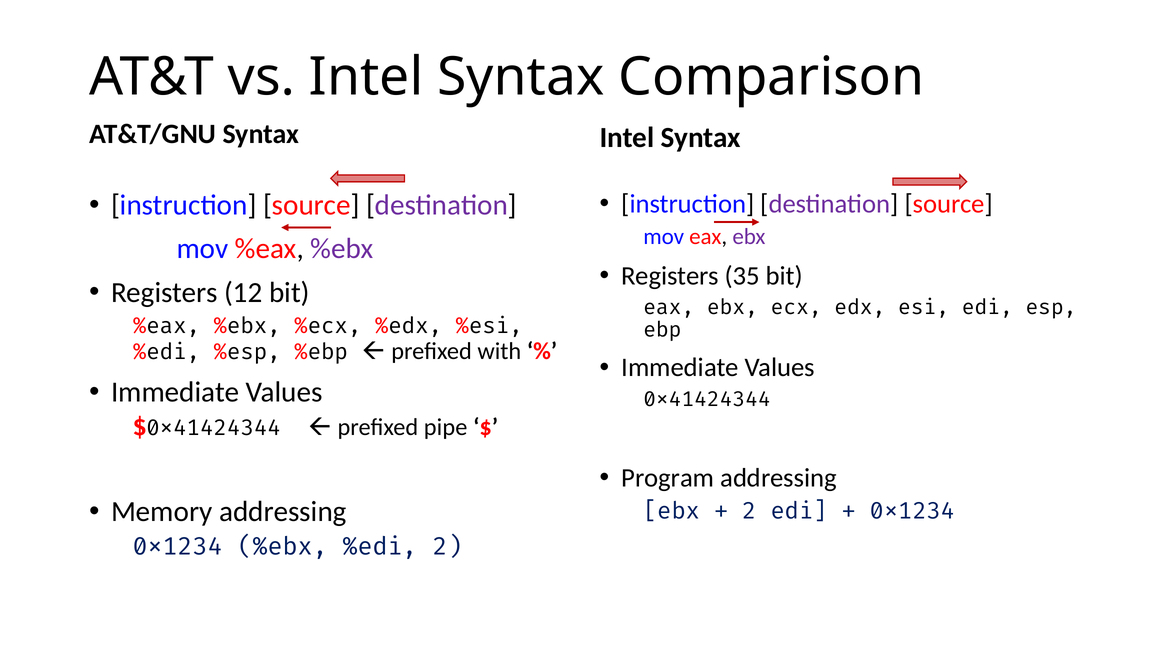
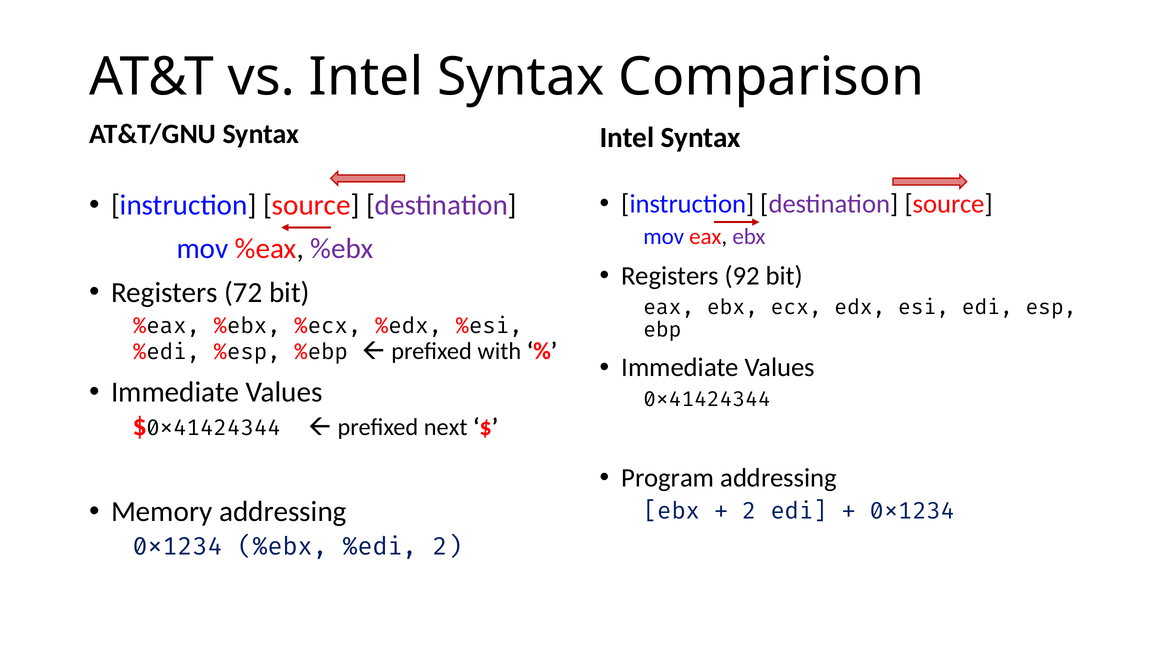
35: 35 -> 92 (742, 276)
12: 12 -> 72 (243, 293)
pipe: pipe -> next (446, 427)
